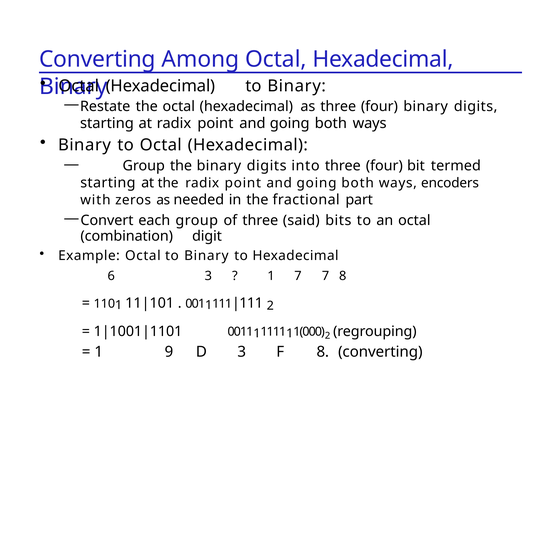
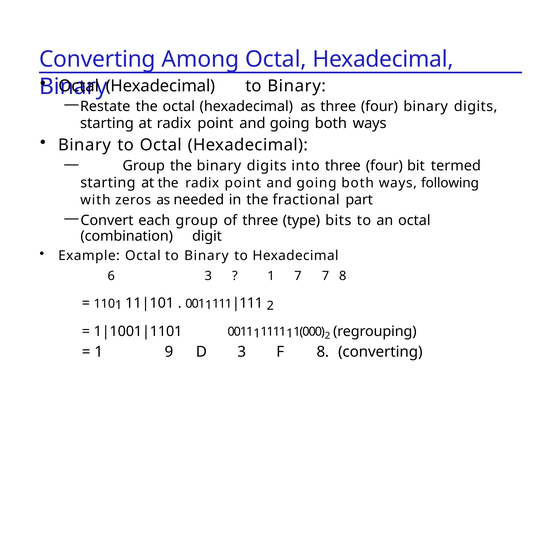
encoders: encoders -> following (450, 183)
said: said -> type (301, 220)
